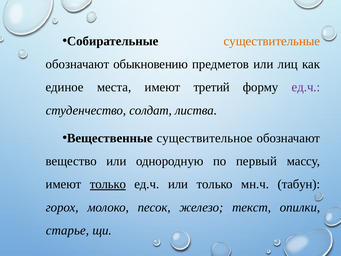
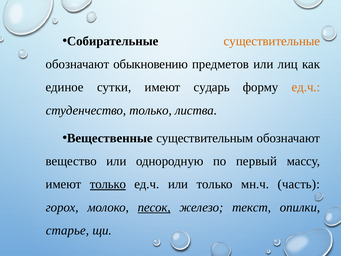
места: места -> сутки (114, 87)
третий: третий -> сударь (212, 87)
ед.ч colour: purple -> orange (306, 87)
студенчество солдат: солдат -> только (151, 110)
существительное: существительное -> существительным (205, 138)
табун: табун -> часть (299, 184)
песок underline: none -> present (154, 207)
